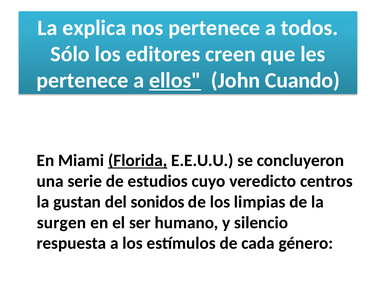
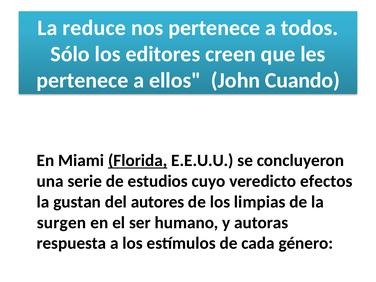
explica: explica -> reduce (94, 28)
ellos underline: present -> none (175, 80)
centros: centros -> efectos (326, 181)
sonidos: sonidos -> autores (158, 202)
silencio: silencio -> autoras (261, 223)
